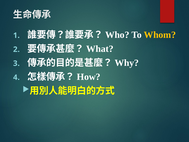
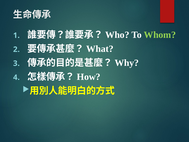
Whom colour: yellow -> light green (160, 35)
